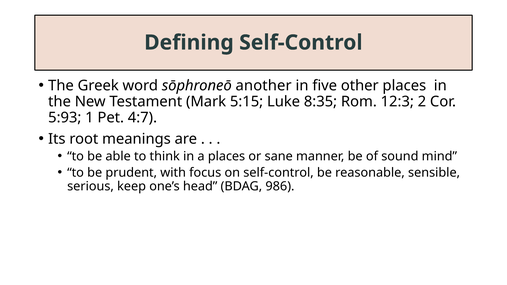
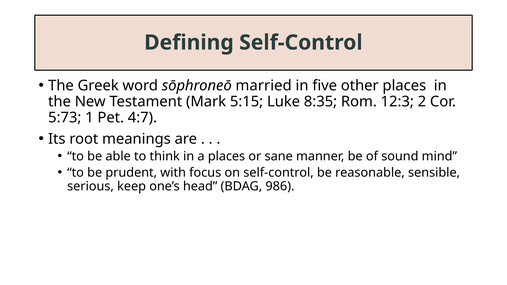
another: another -> married (264, 86)
5:93: 5:93 -> 5:73 (65, 118)
